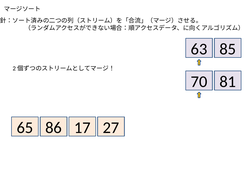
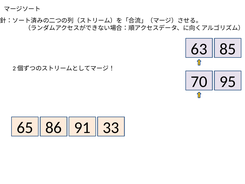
81: 81 -> 95 (228, 82)
17: 17 -> 91 (82, 127)
27: 27 -> 33 (111, 127)
